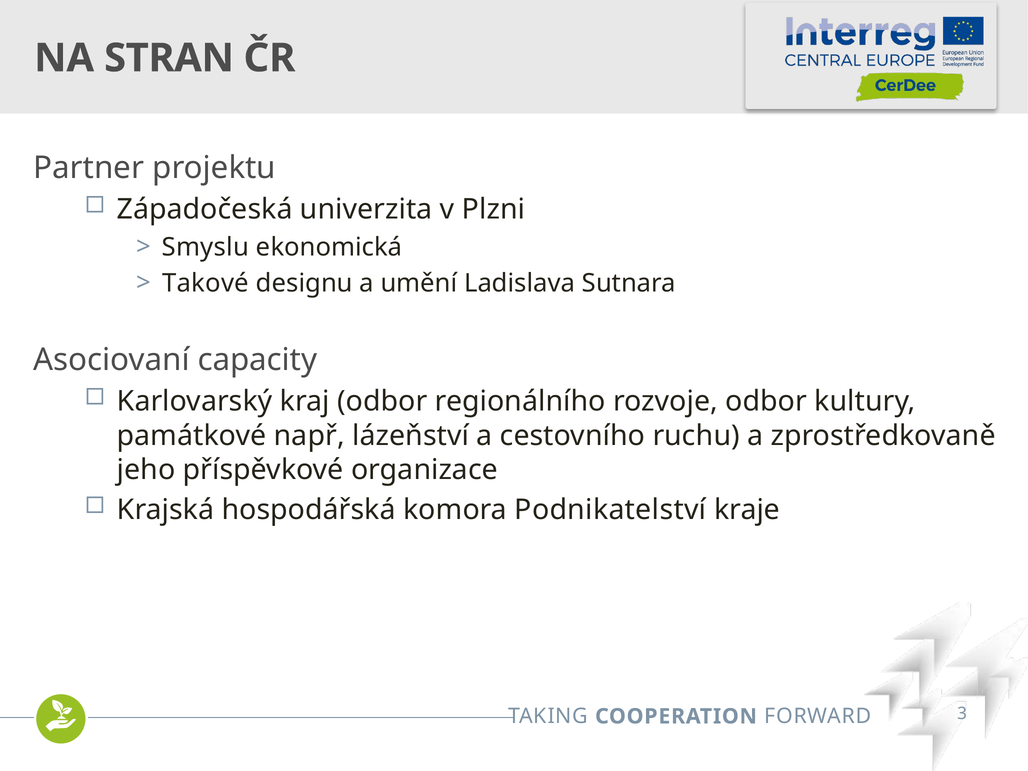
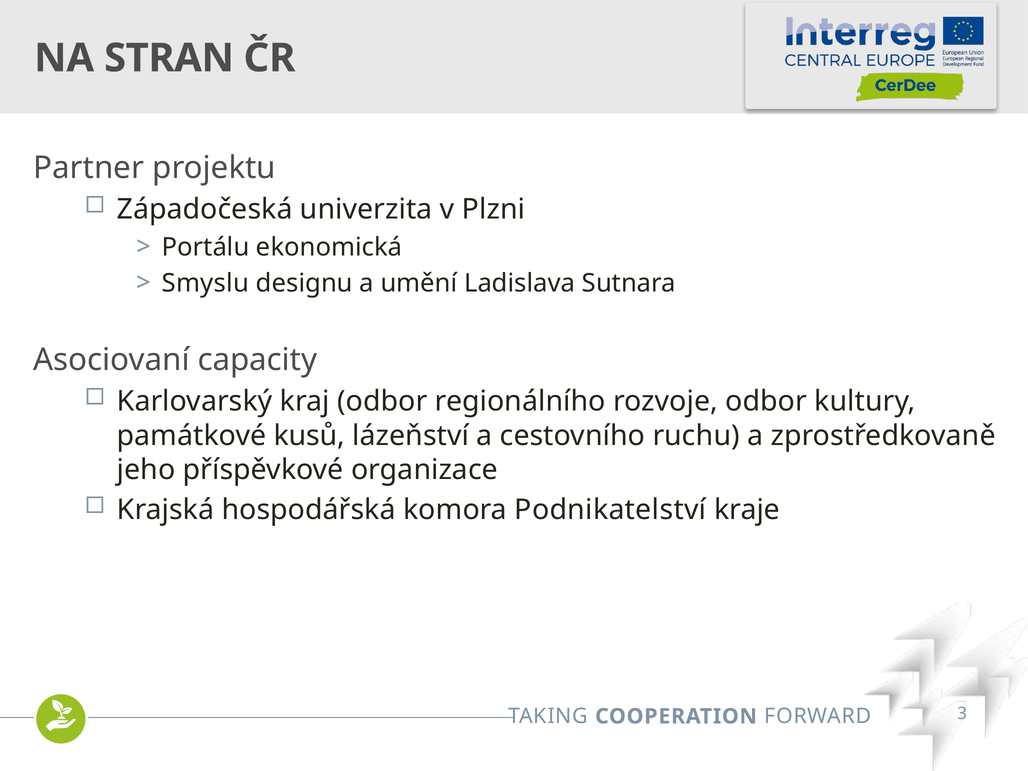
Smyslu: Smyslu -> Portálu (206, 247)
Takové: Takové -> Smyslu (205, 283)
např: např -> kusů (309, 436)
